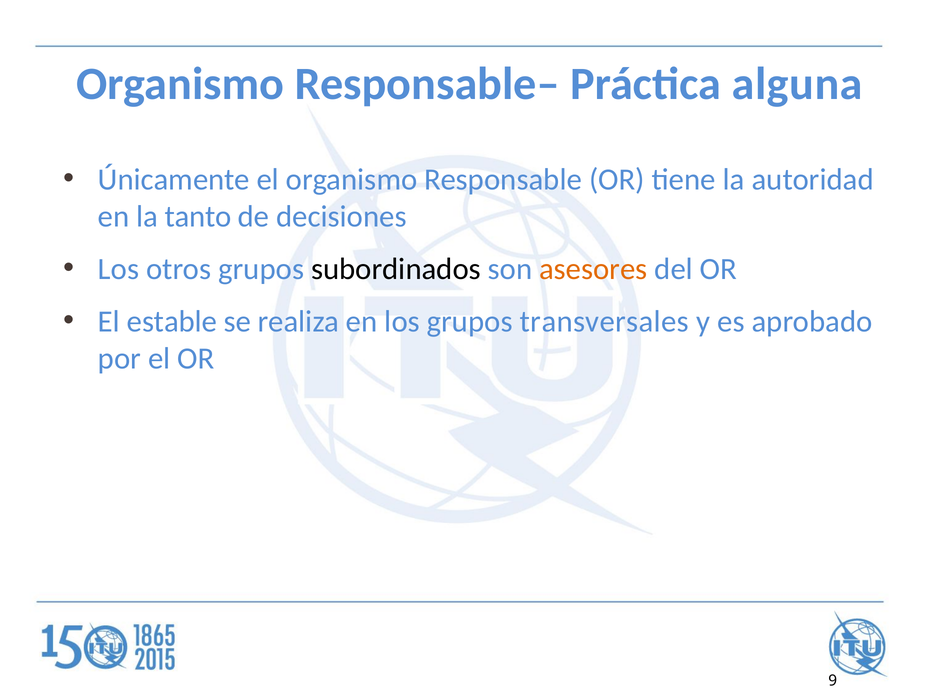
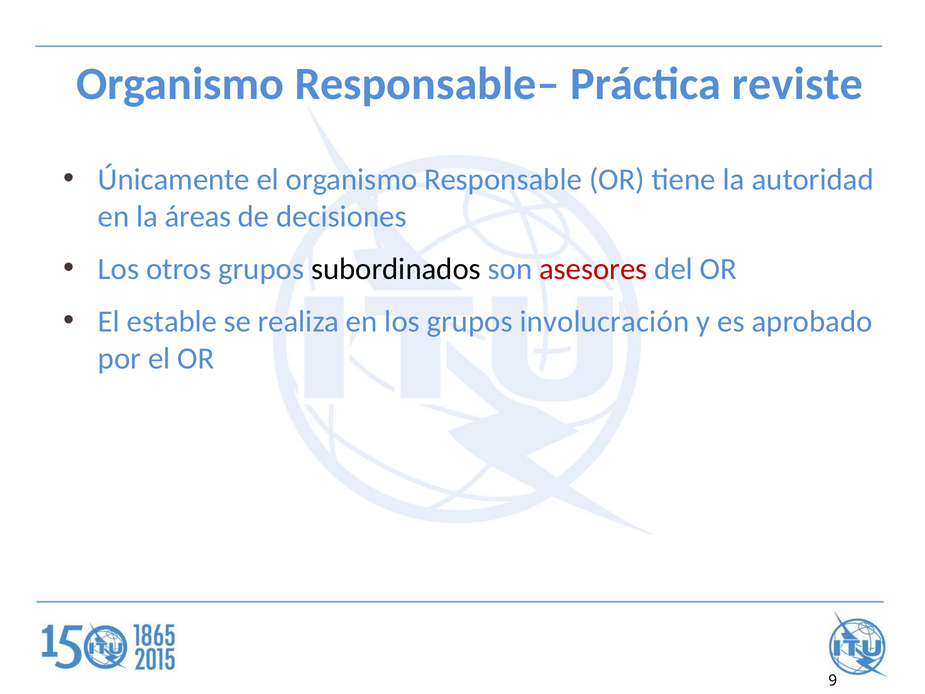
alguna: alguna -> reviste (797, 84)
tanto: tanto -> áreas (198, 216)
asesores colour: orange -> red (593, 269)
transversales: transversales -> involucración (604, 321)
